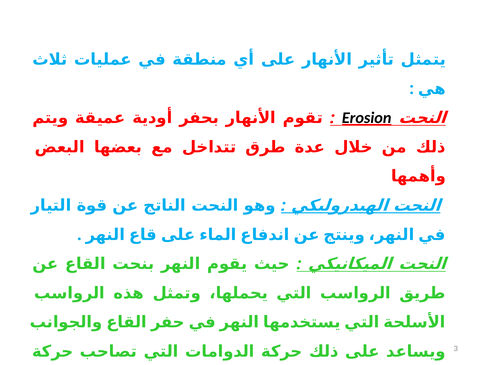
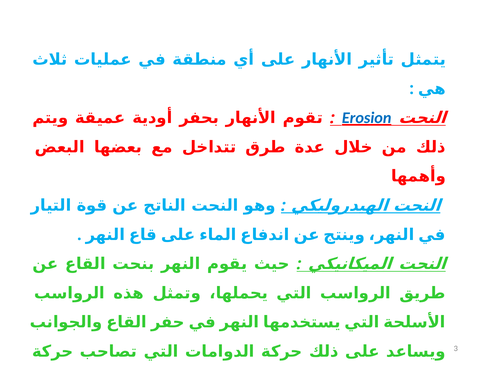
Erosion colour: black -> blue (367, 118)
